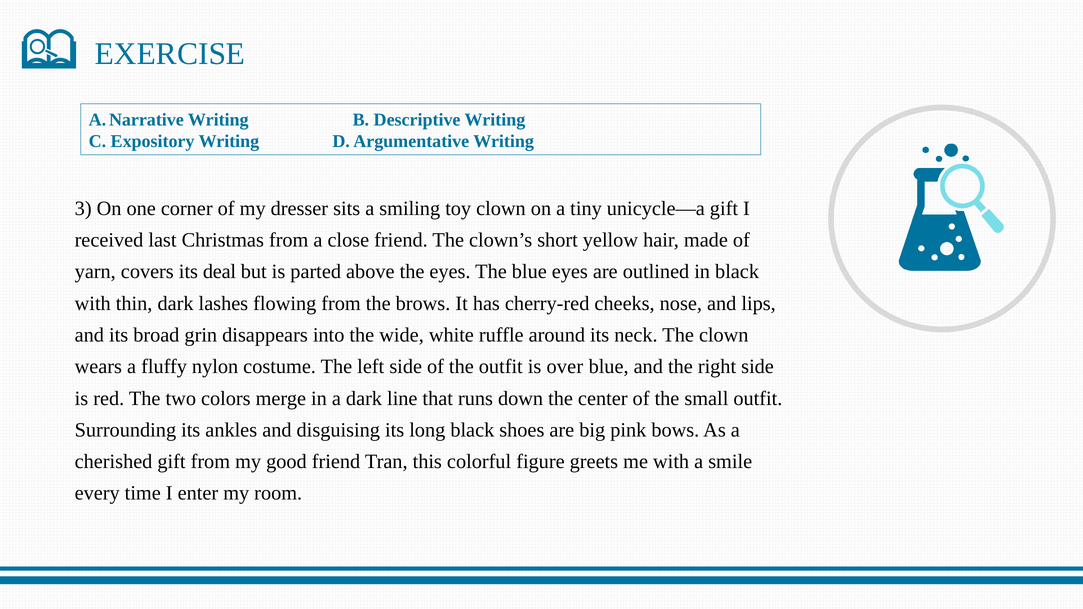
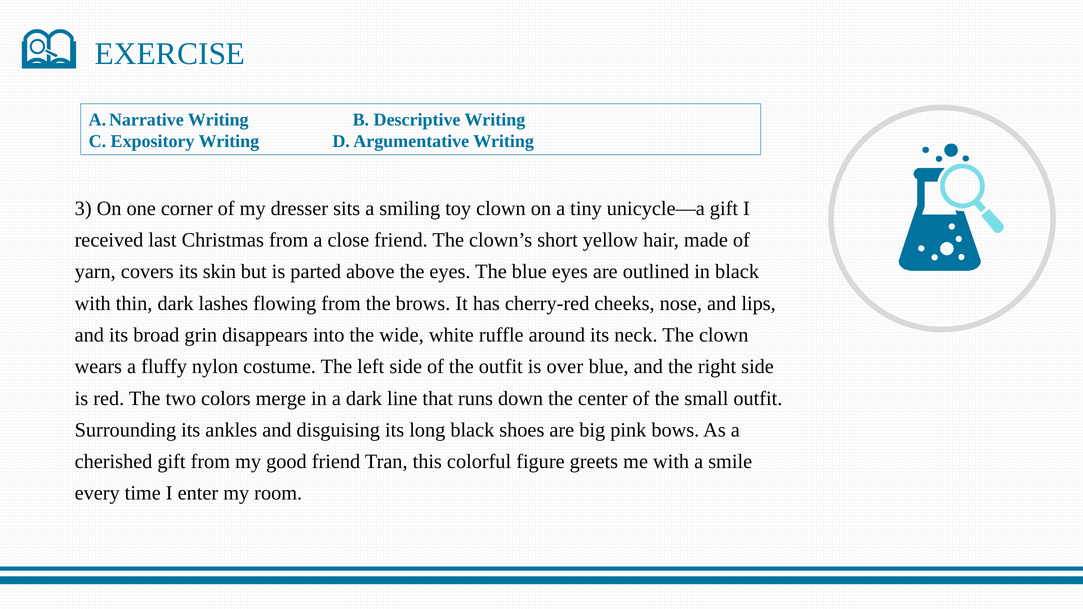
deal: deal -> skin (219, 272)
